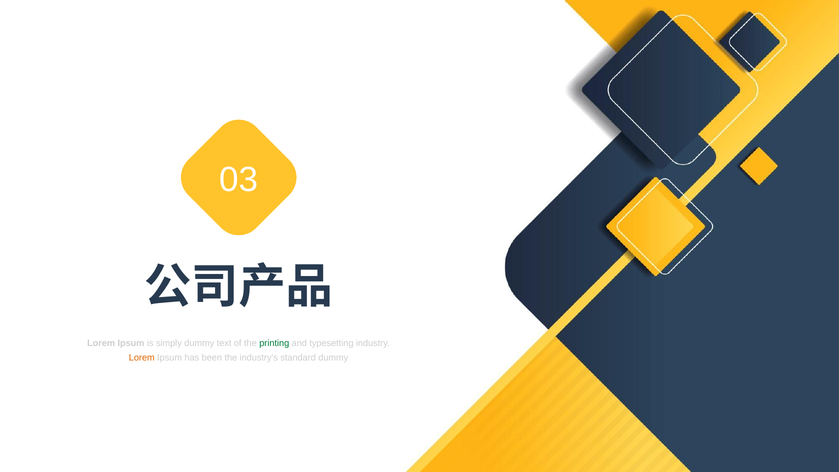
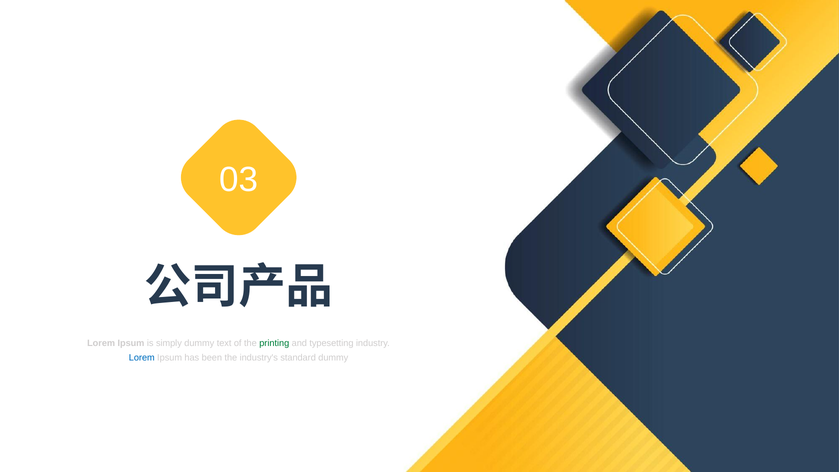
Lorem colour: orange -> blue (142, 357)
